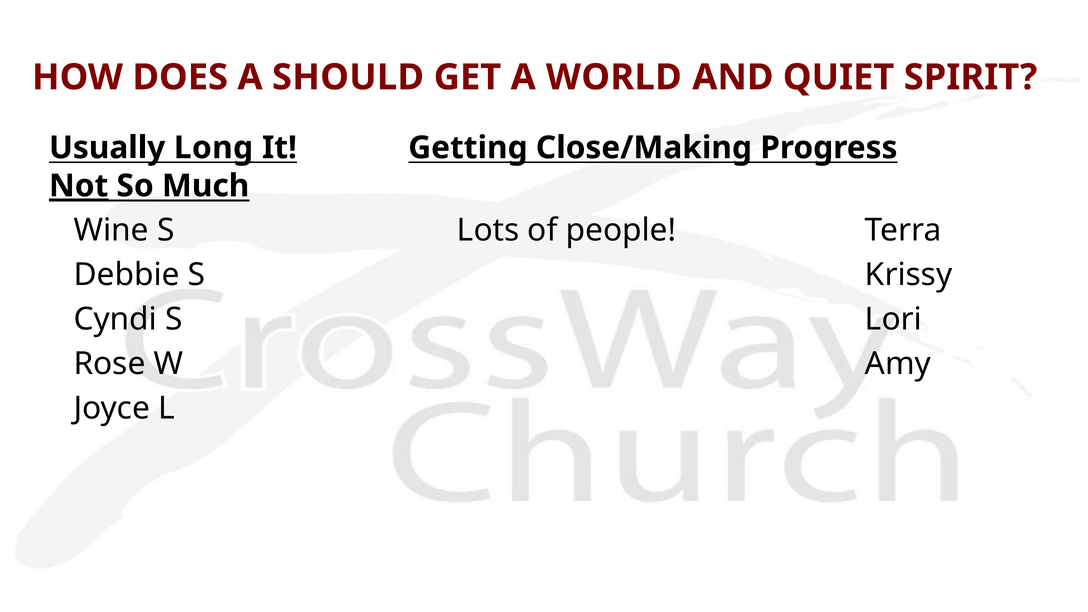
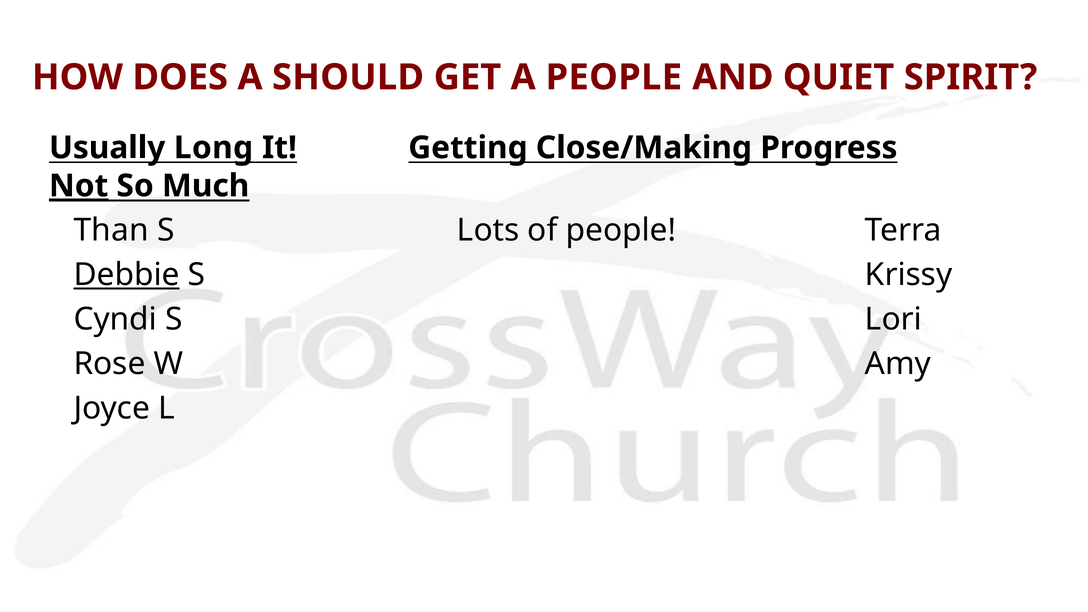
A WORLD: WORLD -> PEOPLE (614, 77)
Wine: Wine -> Than (111, 230)
Debbie underline: none -> present (127, 275)
